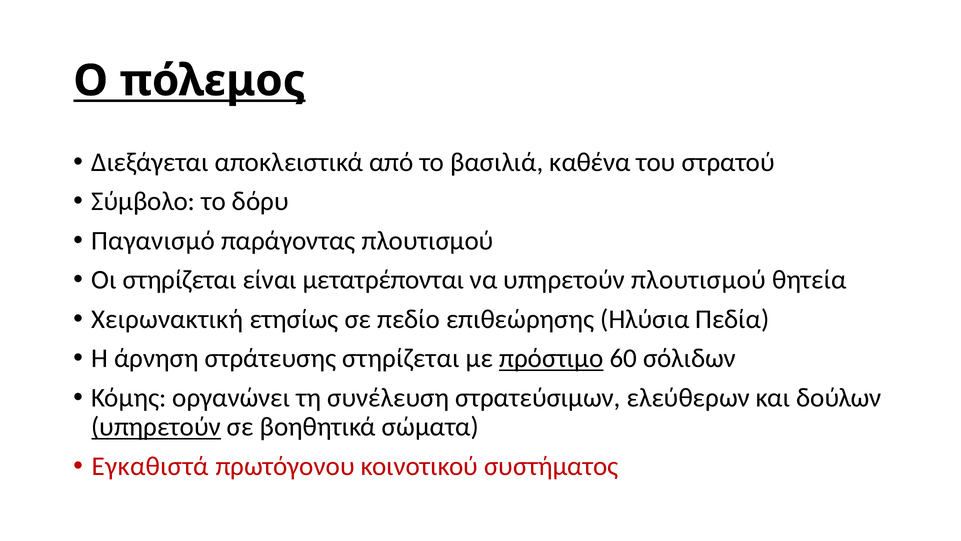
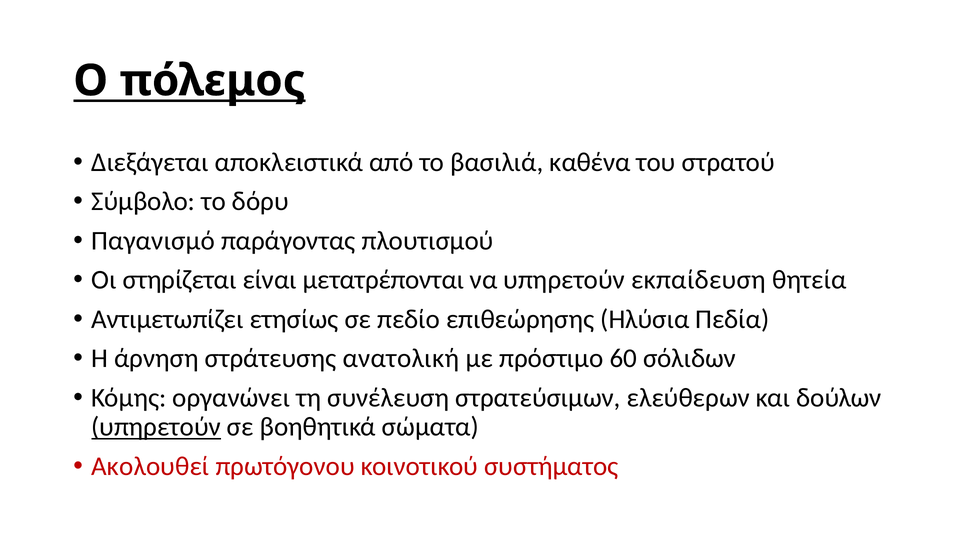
υπηρετούν πλουτισμού: πλουτισμού -> εκπαίδευση (698, 280)
Χειρωνακτική: Χειρωνακτική -> Αντιμετωπίζει (167, 319)
στράτευσης στηρίζεται: στηρίζεται -> ανατολική (401, 358)
πρόστιμο underline: present -> none (551, 358)
Εγκαθιστά: Εγκαθιστά -> Ακολουθεί (150, 466)
